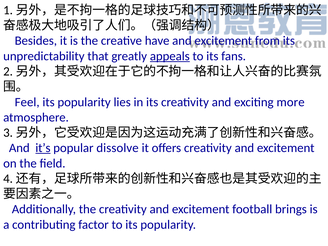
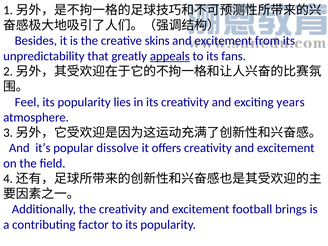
have: have -> skins (157, 41)
more: more -> years (291, 102)
it’s underline: present -> none (43, 148)
